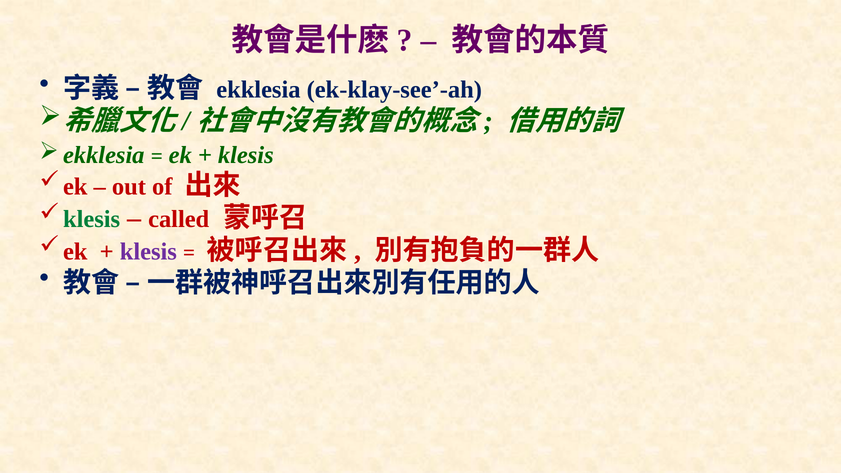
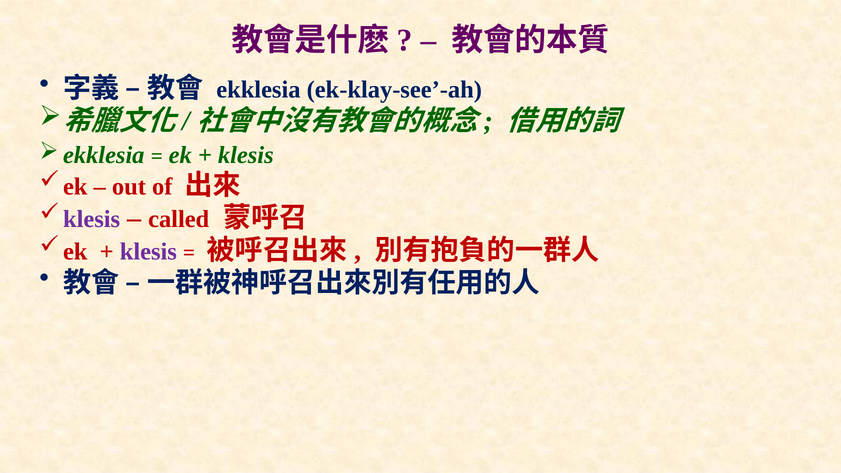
klesis colour: green -> purple (92, 219)
